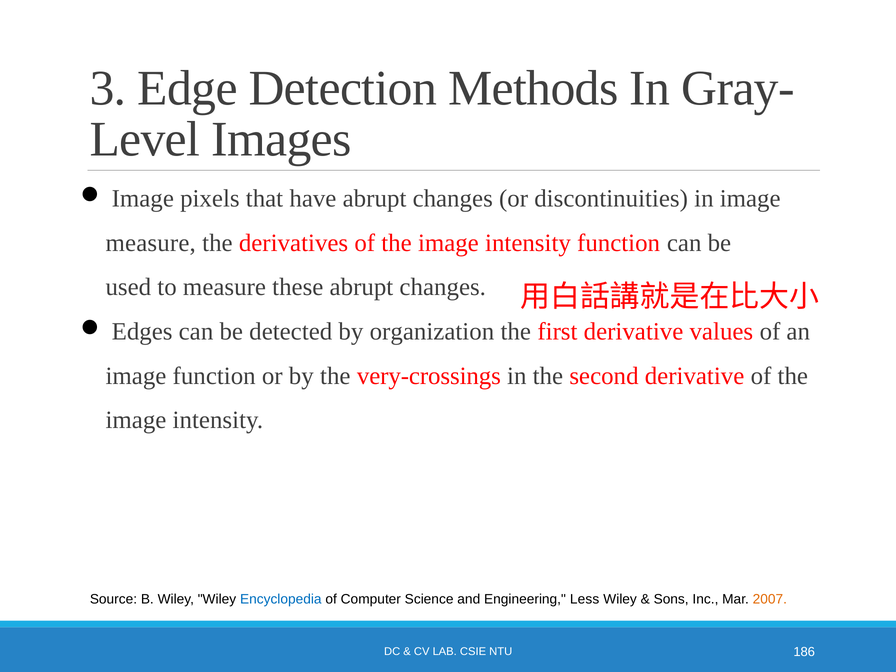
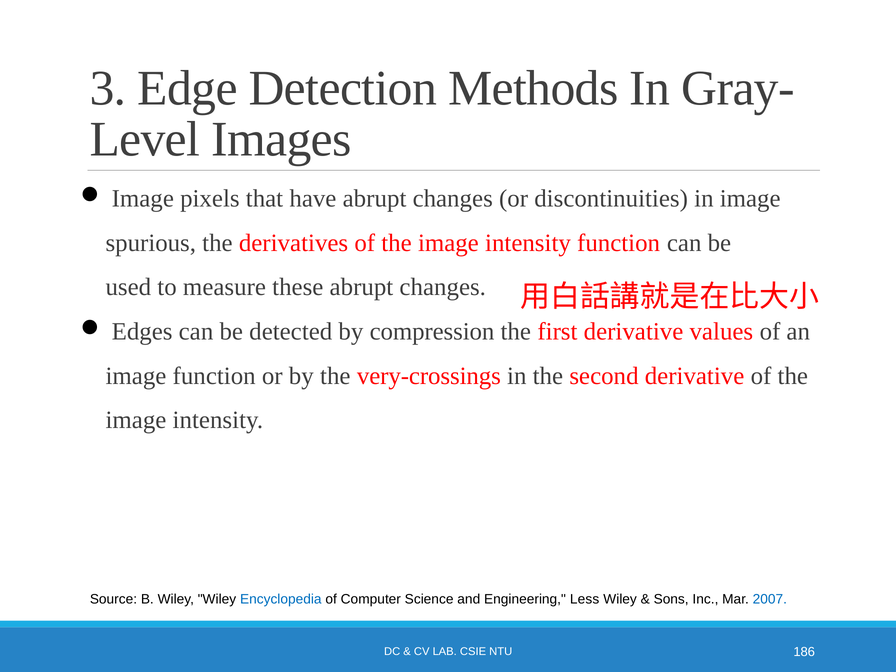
measure: measure -> spurious (151, 243)
organization: organization -> compression (432, 332)
2007 colour: orange -> blue (770, 599)
